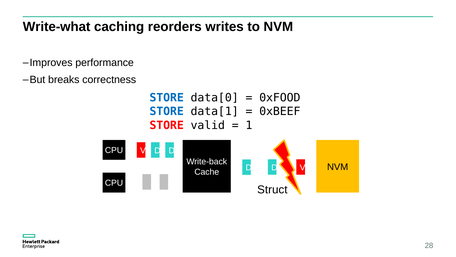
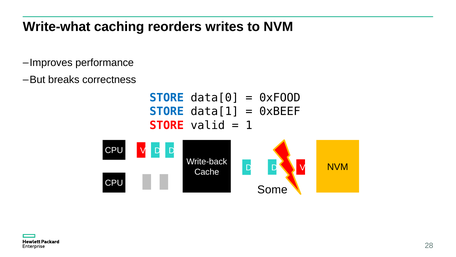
Struct: Struct -> Some (272, 189)
